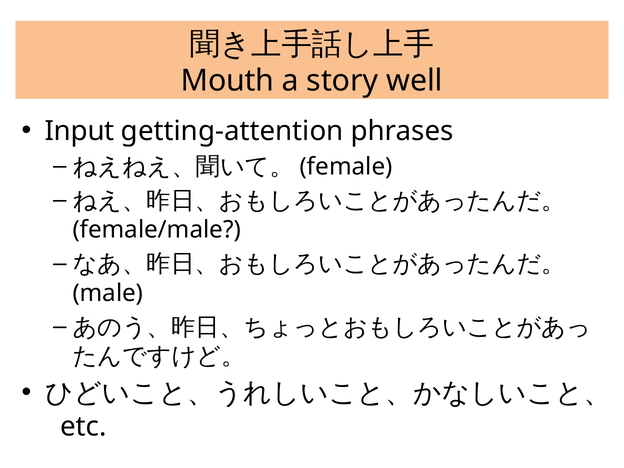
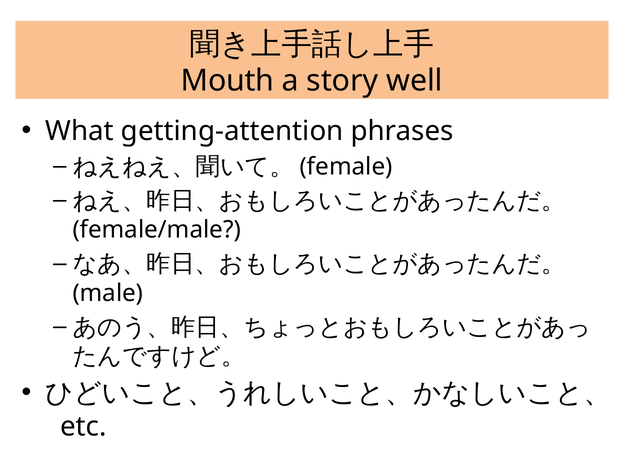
Input: Input -> What (79, 131)
